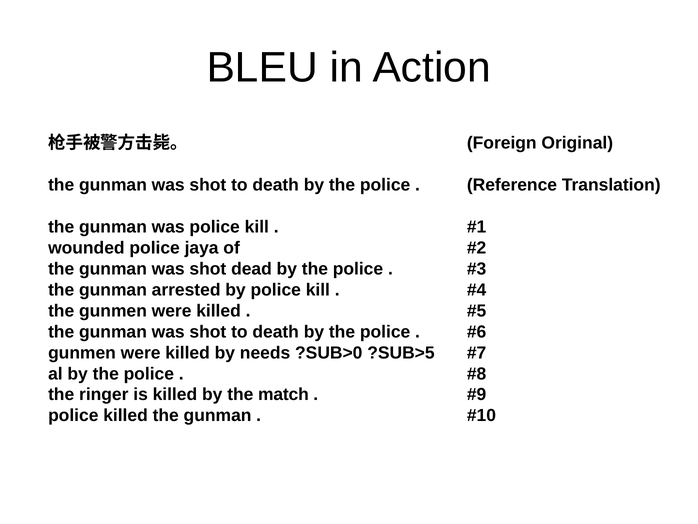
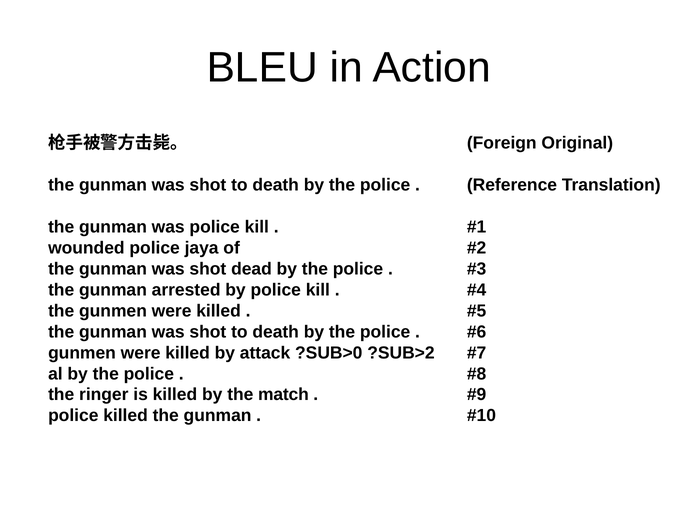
needs: needs -> attack (265, 352)
?SUB>5: ?SUB>5 -> ?SUB>2 (401, 352)
